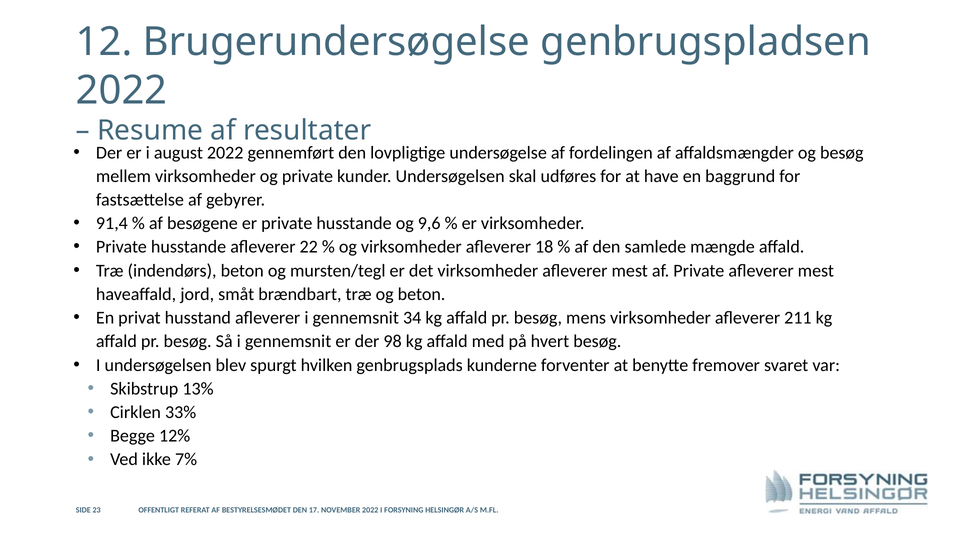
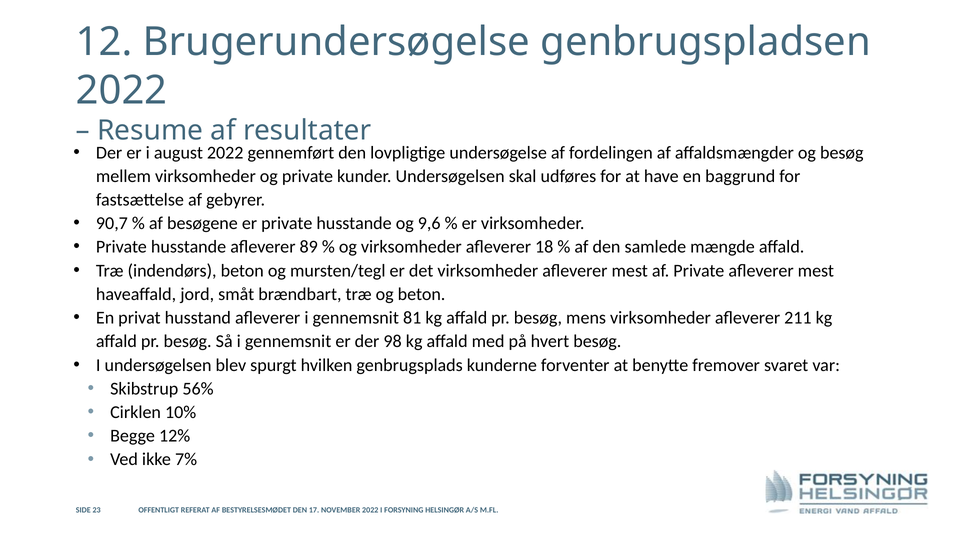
91,4: 91,4 -> 90,7 (112, 223)
22: 22 -> 89 (309, 247)
34: 34 -> 81 (412, 318)
13%: 13% -> 56% (198, 388)
33%: 33% -> 10% (181, 412)
